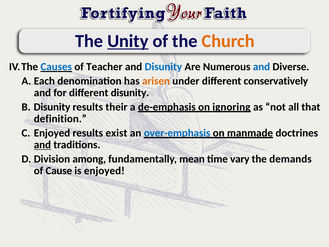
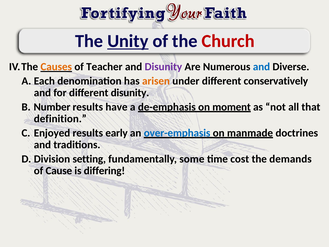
Church colour: orange -> red (228, 41)
Causes colour: blue -> orange (56, 67)
Disunity colour: blue -> purple (163, 67)
Disunity: Disunity -> Number (52, 107)
their: their -> have (116, 107)
ignoring: ignoring -> moment (232, 107)
exist: exist -> early (117, 133)
and underline: present -> none (42, 145)
among: among -> setting (89, 159)
mean: mean -> some (192, 159)
vary: vary -> cost (240, 159)
is enjoyed: enjoyed -> differing (104, 171)
